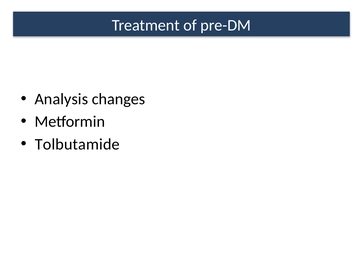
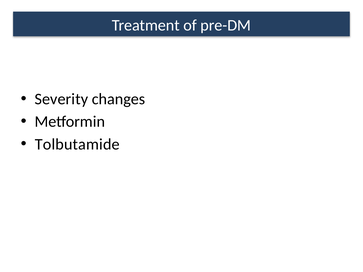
Analysis: Analysis -> Severity (61, 99)
